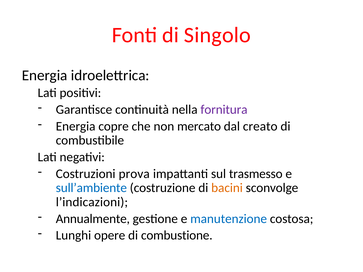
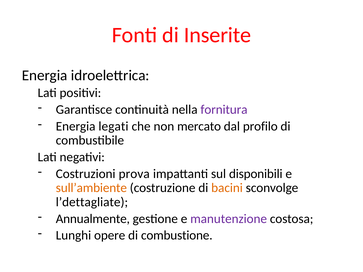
Singolo: Singolo -> Inserite (218, 35)
copre: copre -> legati (113, 126)
creato: creato -> profilo (260, 126)
trasmesso: trasmesso -> disponibili (256, 174)
sull’ambiente colour: blue -> orange (91, 188)
l’indicazioni: l’indicazioni -> l’dettagliate (92, 202)
manutenzione colour: blue -> purple (229, 219)
